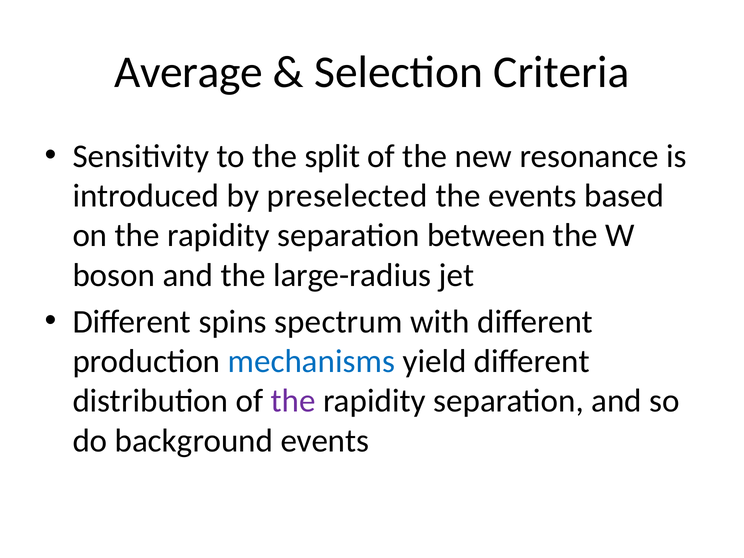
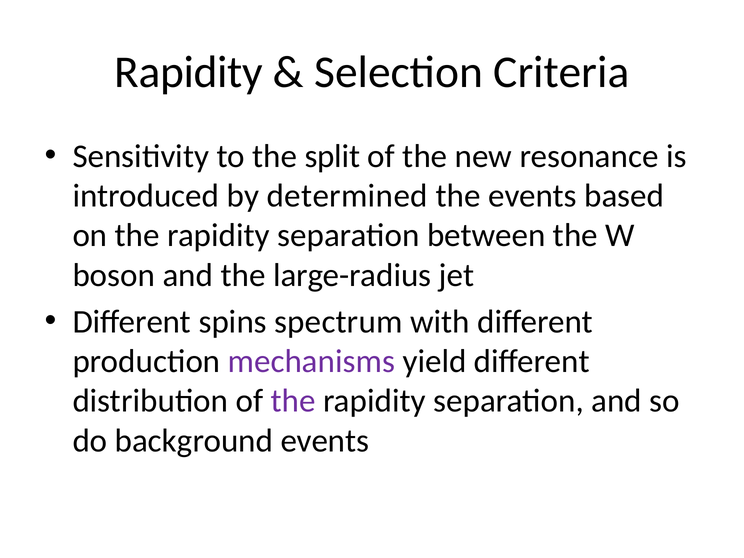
Average: Average -> Rapidity (189, 72)
preselected: preselected -> determined (347, 196)
mechanisms colour: blue -> purple (311, 361)
